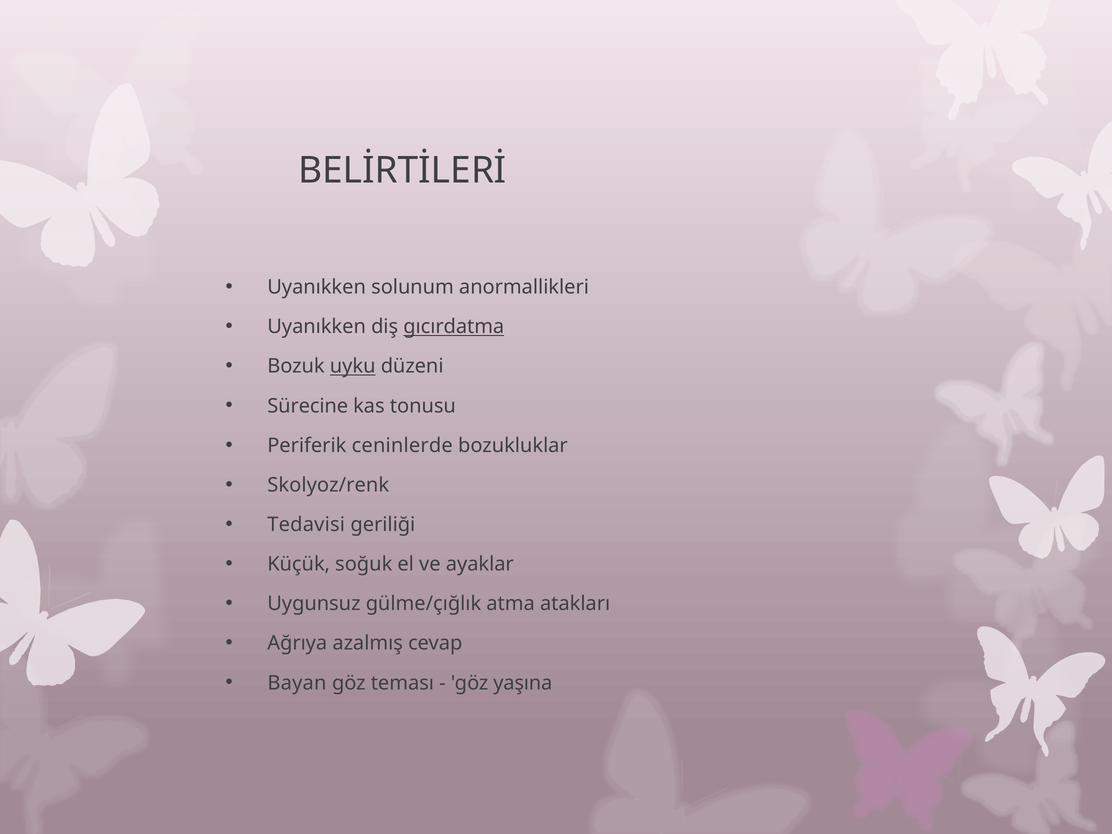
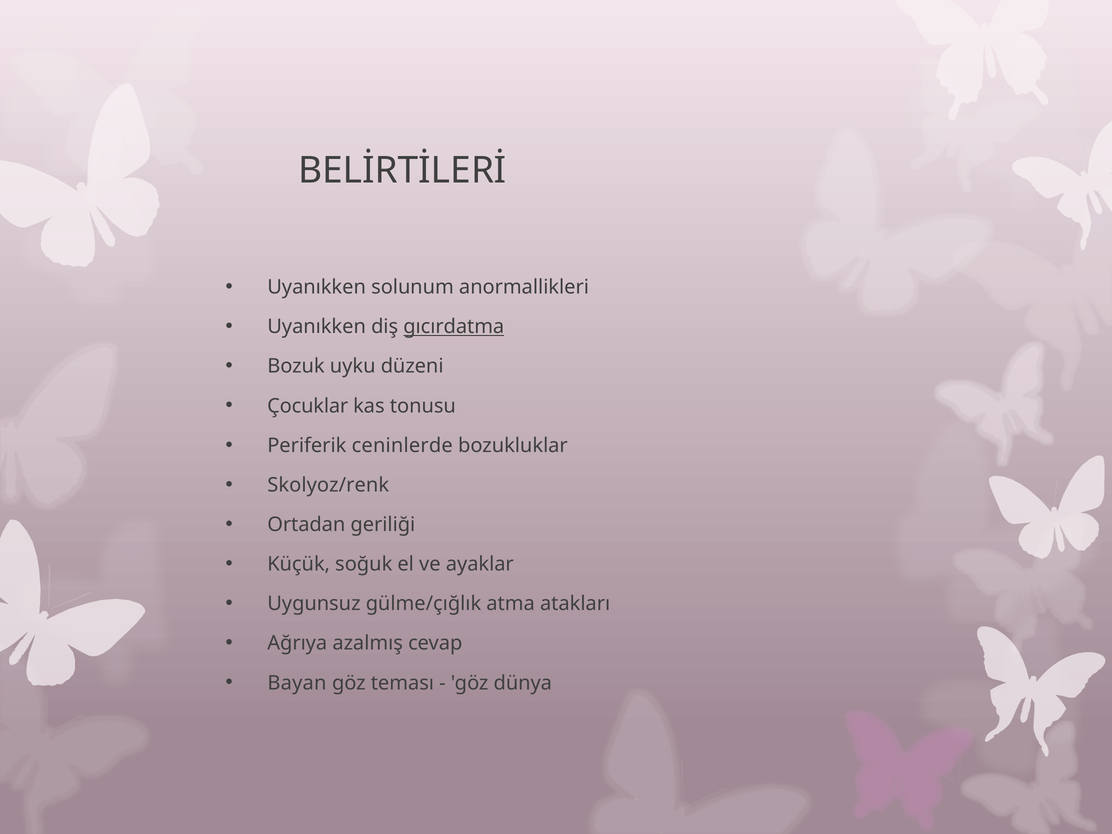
uyku underline: present -> none (353, 366)
Sürecine: Sürecine -> Çocuklar (308, 406)
Tedavisi: Tedavisi -> Ortadan (306, 525)
yaşına: yaşına -> dünya (523, 683)
